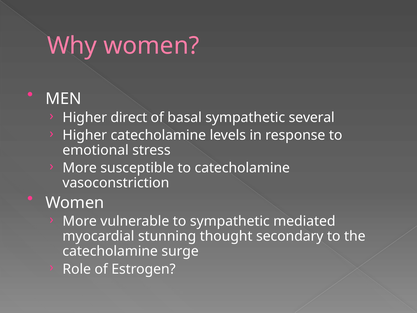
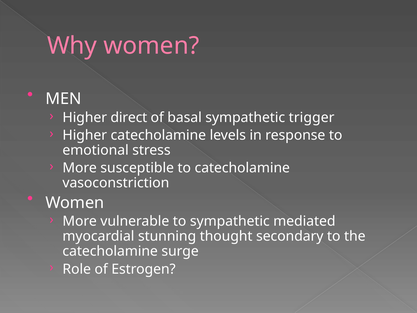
several: several -> trigger (312, 117)
